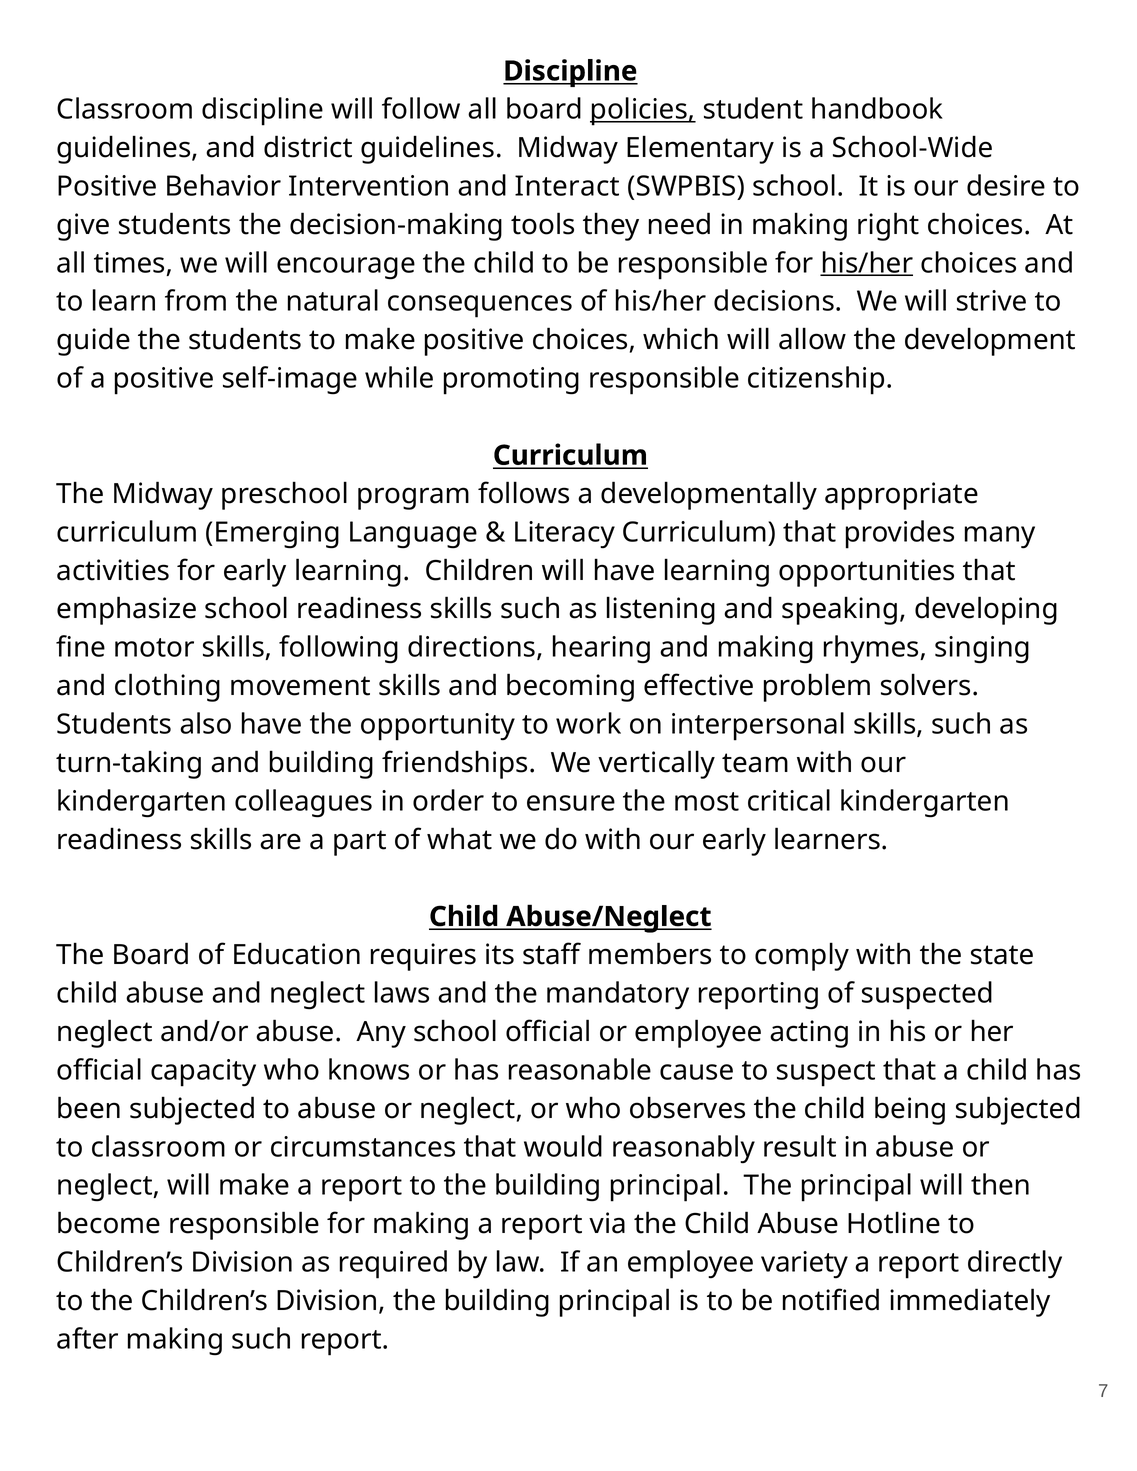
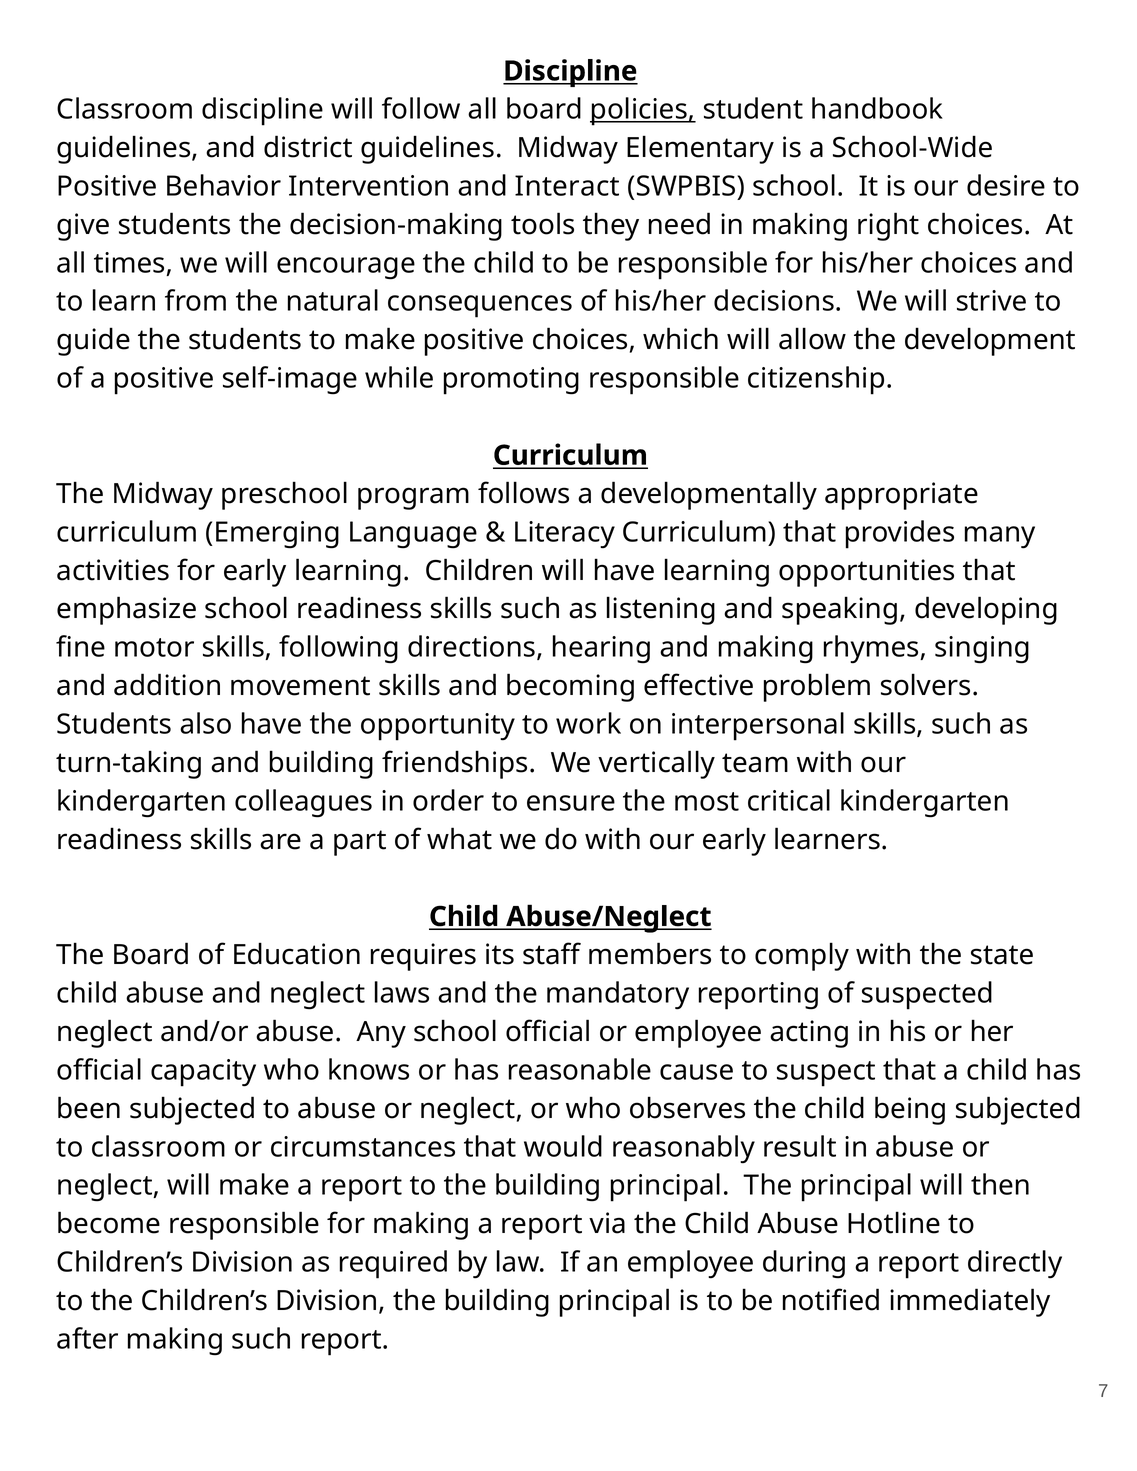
his/her underline: present -> none (867, 263)
clothing: clothing -> addition (168, 686)
variety: variety -> during (805, 1263)
